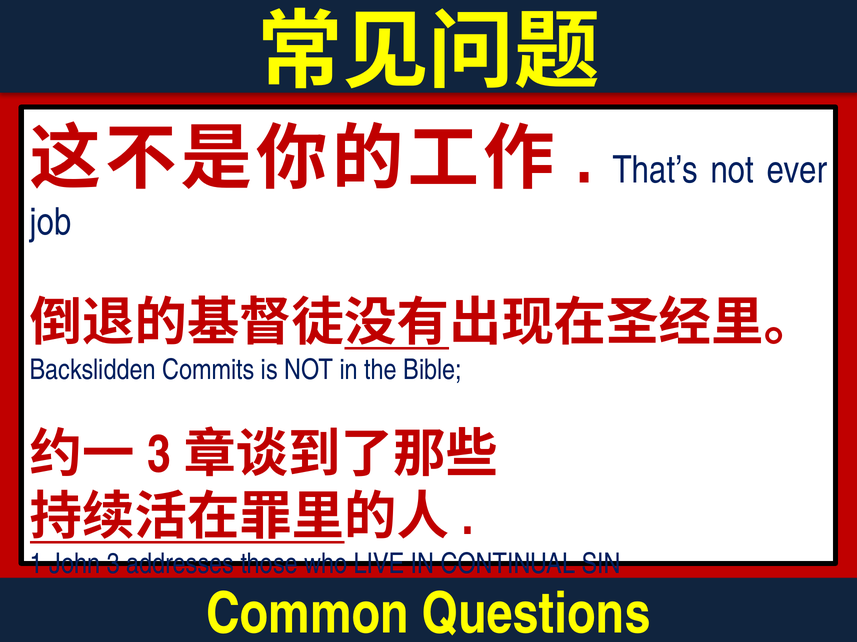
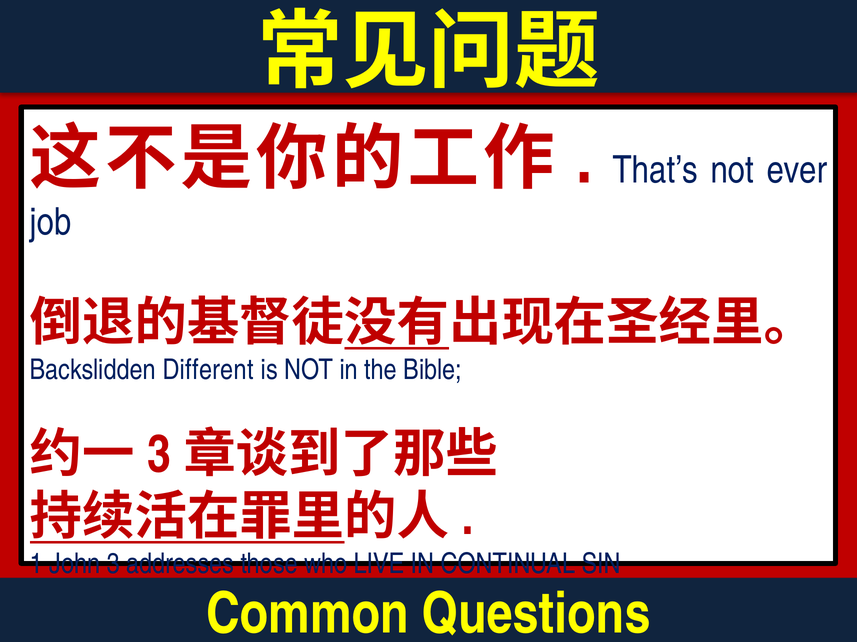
Commits: Commits -> Different (208, 370)
